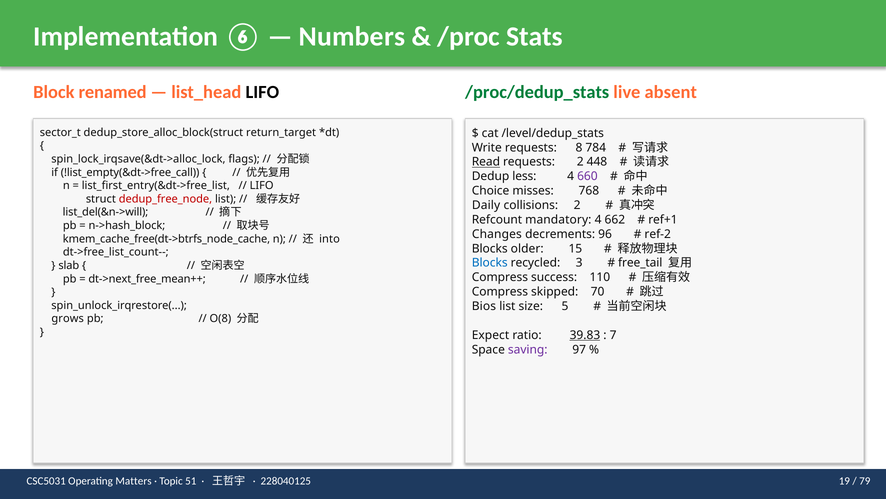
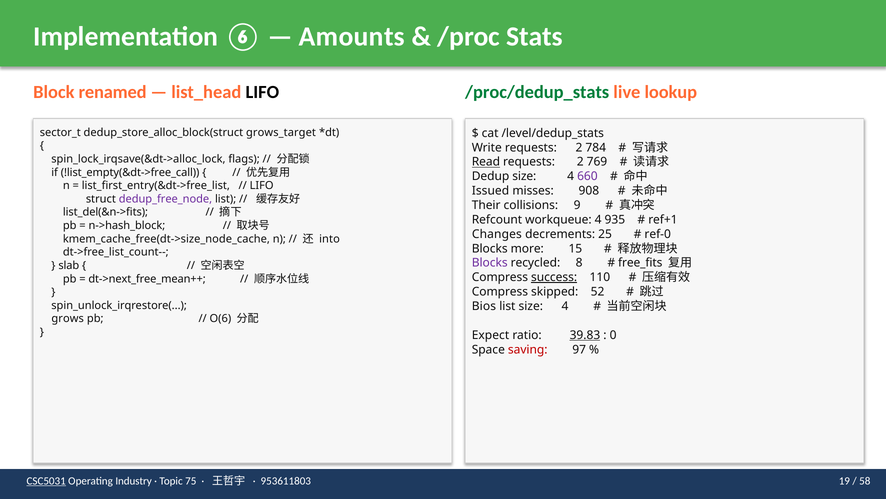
Numbers: Numbers -> Amounts (352, 37)
absent: absent -> lookup (671, 92)
return_target: return_target -> grows_target (281, 132)
Write requests 8: 8 -> 2 (579, 147)
448: 448 -> 769 (597, 162)
Dedup less: less -> size (524, 176)
Choice: Choice -> Issued (490, 191)
768: 768 -> 908 (589, 191)
dedup_free_node colour: red -> purple (165, 199)
Daily: Daily -> Their (486, 205)
collisions 2: 2 -> 9 (577, 205)
list_del(&n->will: list_del(&n->will -> list_del(&n->fits (105, 212)
mandatory: mandatory -> workqueue (558, 219)
662: 662 -> 935 (615, 219)
96: 96 -> 25 (605, 234)
ref-2: ref-2 -> ref-0 (658, 234)
kmem_cache_free(dt->btrfs_node_cache: kmem_cache_free(dt->btrfs_node_cache -> kmem_cache_free(dt->size_node_cache (166, 239)
older: older -> more (527, 248)
Blocks colour: blue -> purple (490, 263)
3: 3 -> 8 (579, 263)
free_tail: free_tail -> free_fits (640, 263)
success underline: none -> present (554, 277)
70: 70 -> 52 (598, 292)
list size 5: 5 -> 4 (565, 306)
O(8: O(8 -> O(6 (220, 318)
7: 7 -> 0 (613, 335)
saving colour: purple -> red (528, 349)
CSC5031 underline: none -> present (46, 481)
Matters: Matters -> Industry (134, 481)
51: 51 -> 75 (191, 481)
228040125: 228040125 -> 953611803 (286, 481)
79: 79 -> 58 (865, 481)
